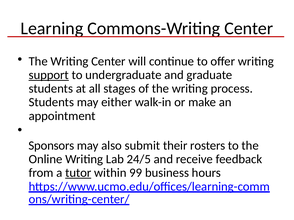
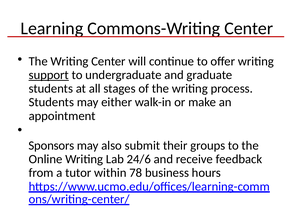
rosters: rosters -> groups (208, 146)
24/5: 24/5 -> 24/6 (139, 160)
tutor underline: present -> none (78, 173)
99: 99 -> 78 (136, 173)
